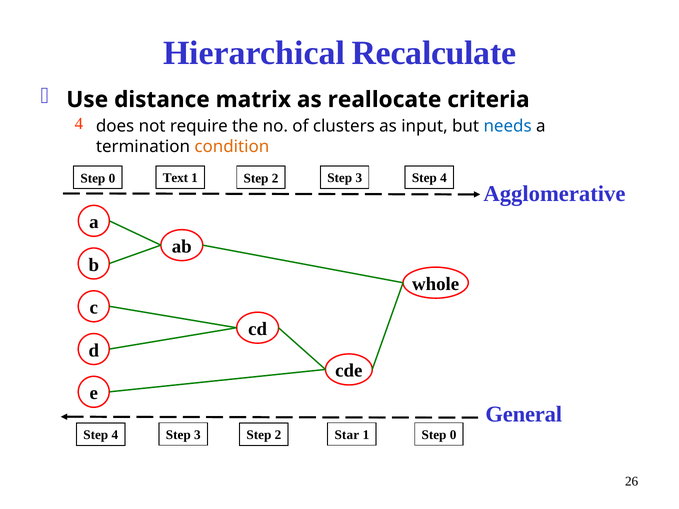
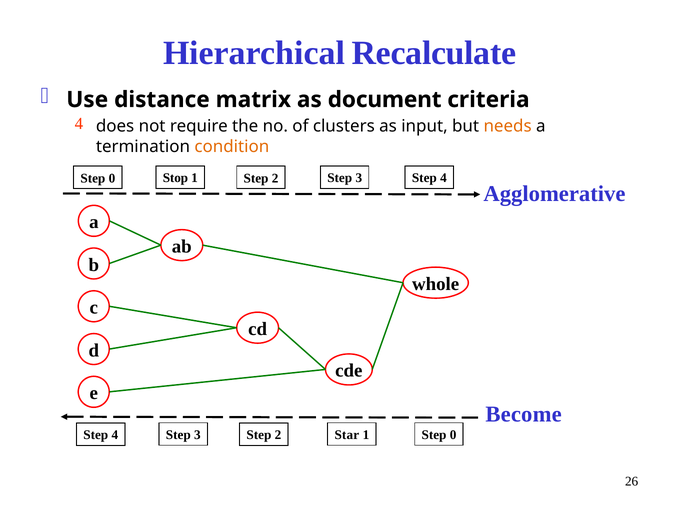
reallocate: reallocate -> document (385, 100)
needs colour: blue -> orange (508, 126)
Text: Text -> Stop (175, 178)
General: General -> Become (524, 414)
